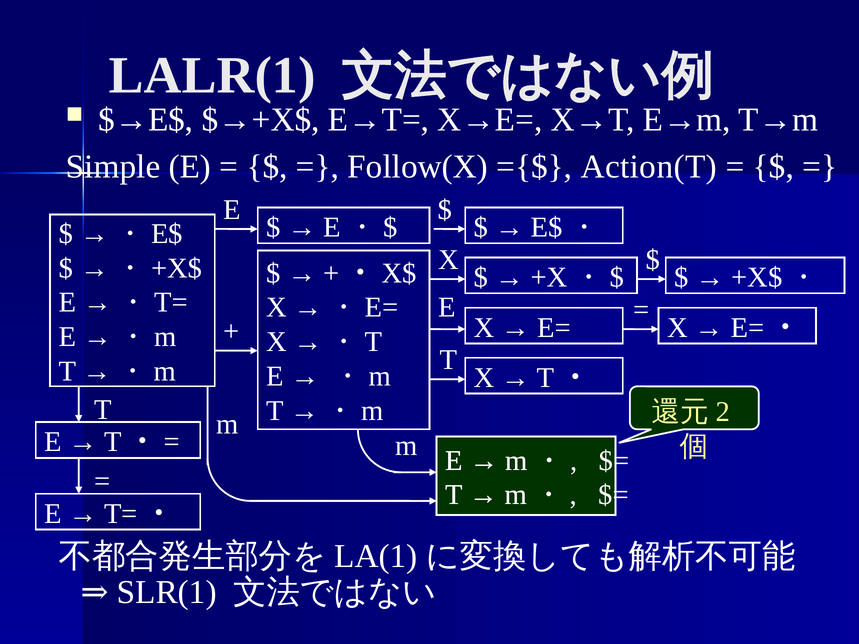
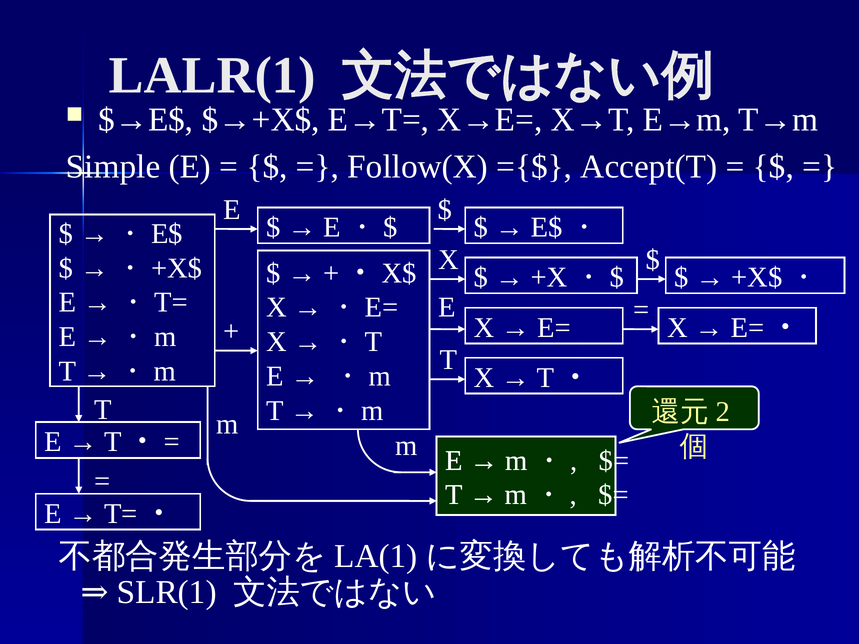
Action(T: Action(T -> Accept(T (649, 167)
